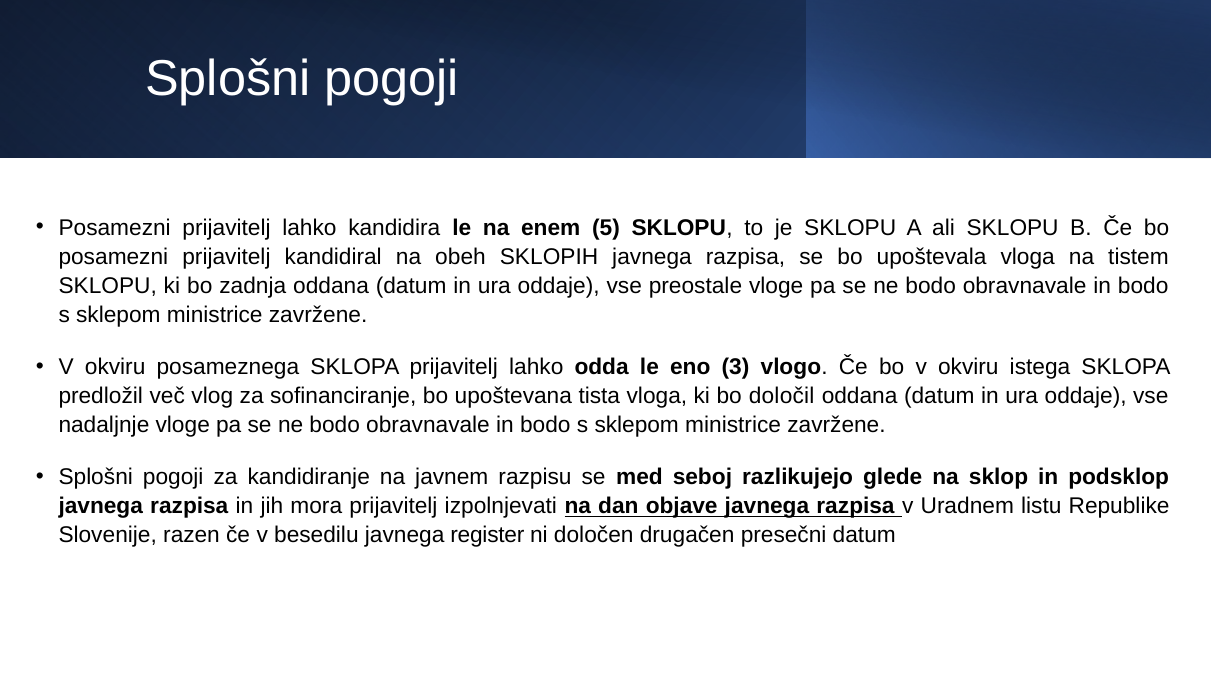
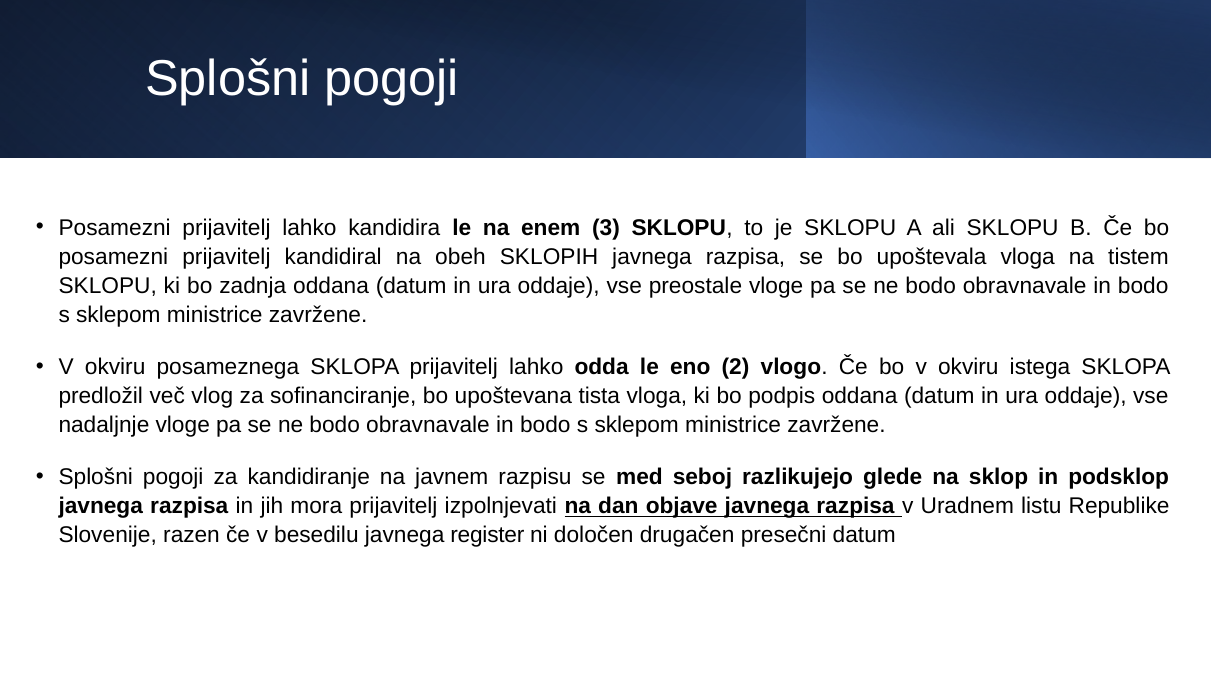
5: 5 -> 3 (606, 228)
3: 3 -> 2 (736, 367)
določil: določil -> podpis (782, 396)
